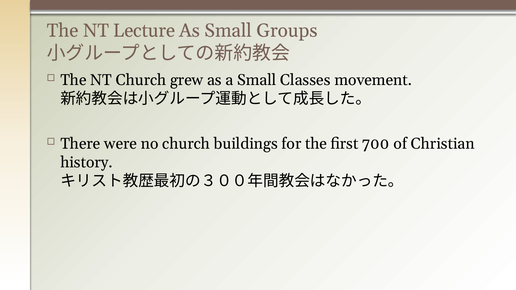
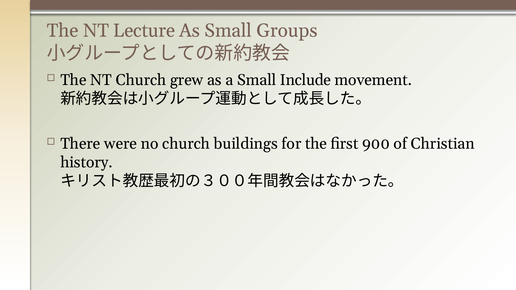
Classes: Classes -> Include (305, 80)
700: 700 -> 900 (376, 144)
